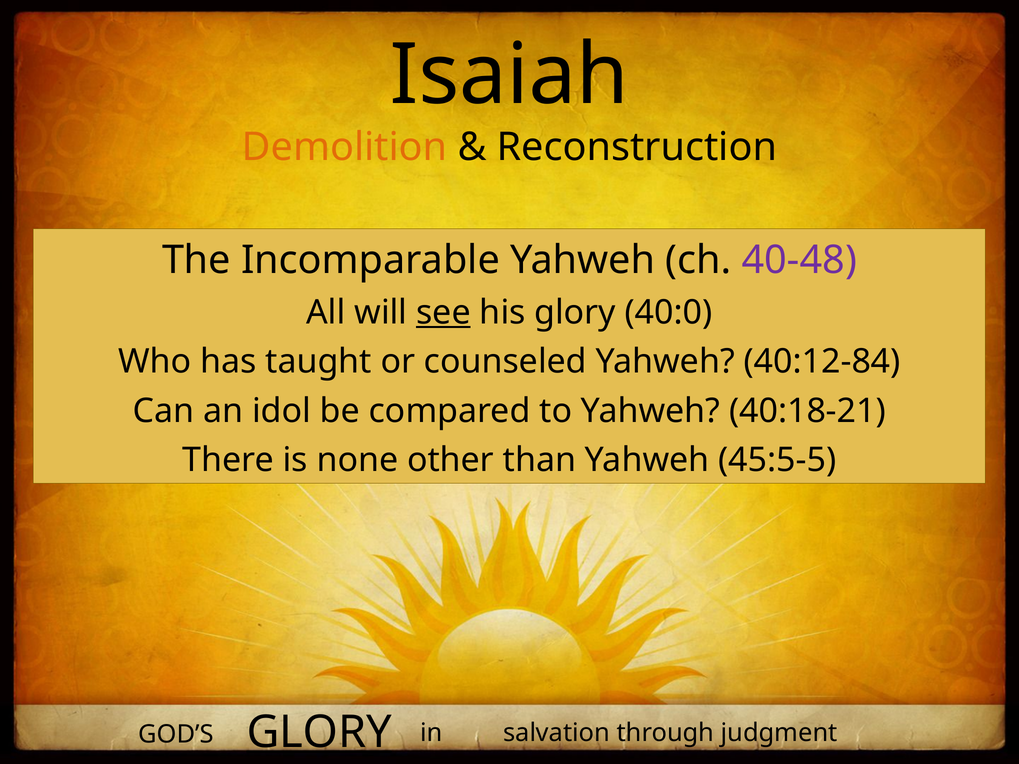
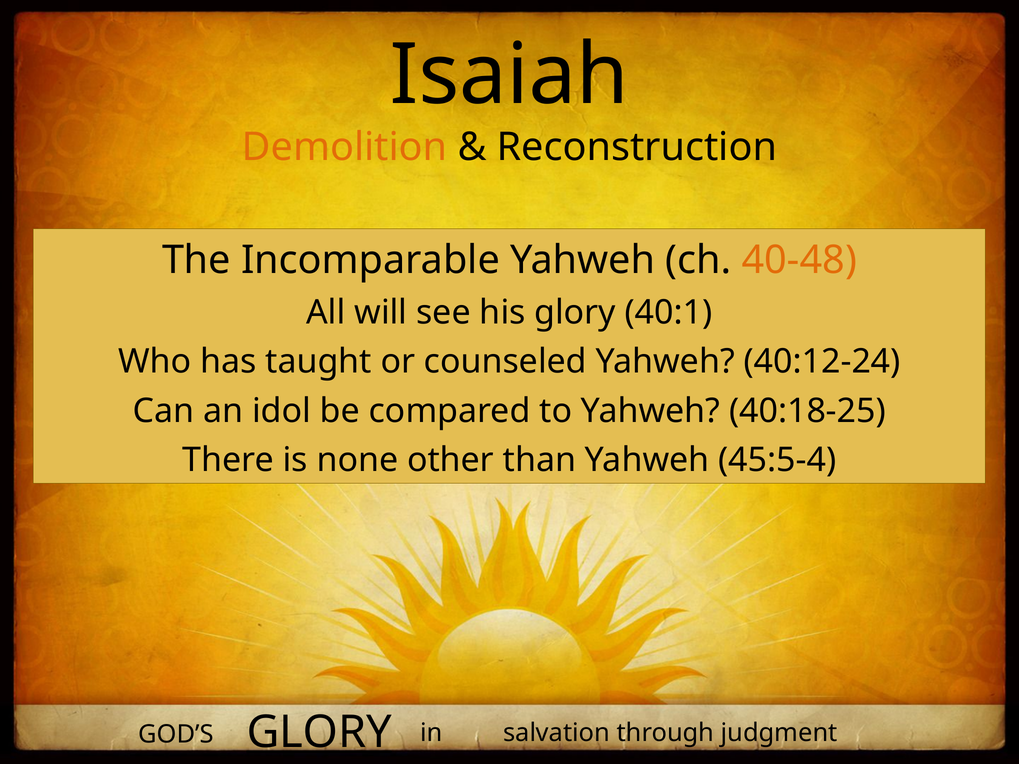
40-48 colour: purple -> orange (799, 260)
see underline: present -> none (443, 313)
40:0: 40:0 -> 40:1 (669, 313)
40:12-84: 40:12-84 -> 40:12-24 (822, 362)
40:18-21: 40:18-21 -> 40:18-25 (807, 411)
45:5-5: 45:5-5 -> 45:5-4 (777, 460)
